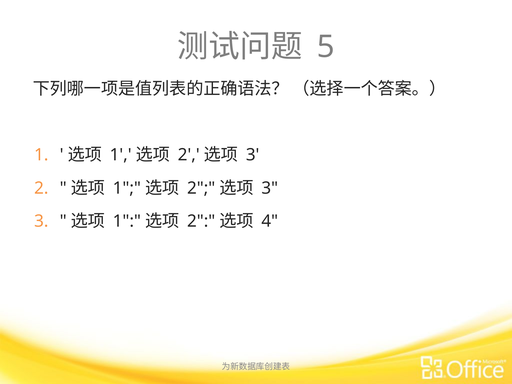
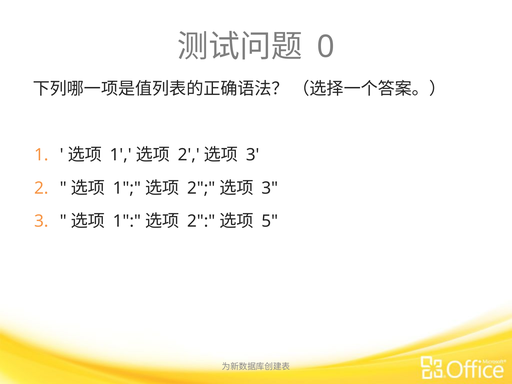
5: 5 -> 0 (326, 47)
4: 4 -> 5 (270, 221)
